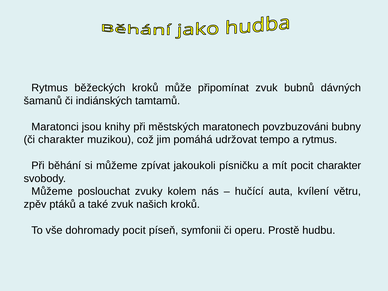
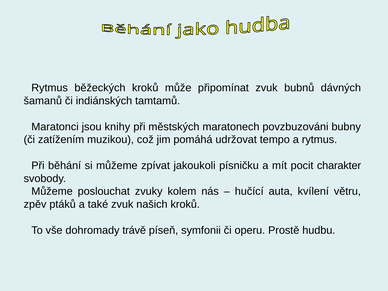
či charakter: charakter -> zatížením (61, 140)
dohromady pocit: pocit -> trávě (134, 230)
